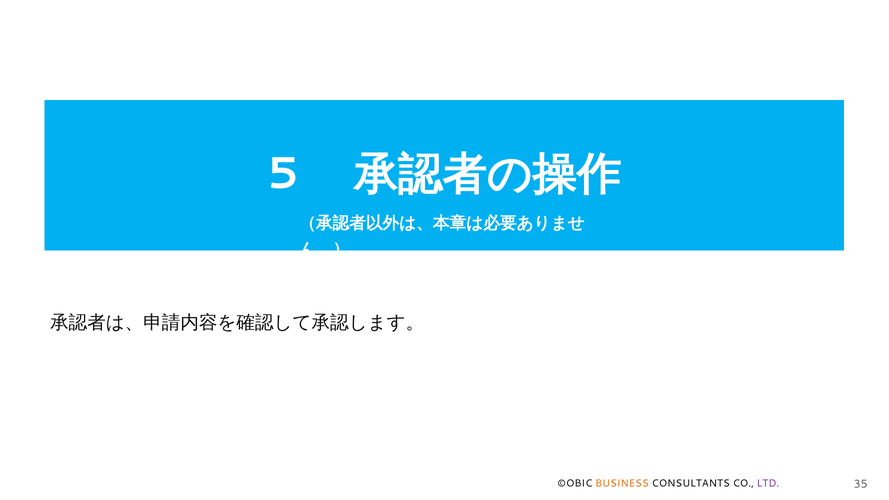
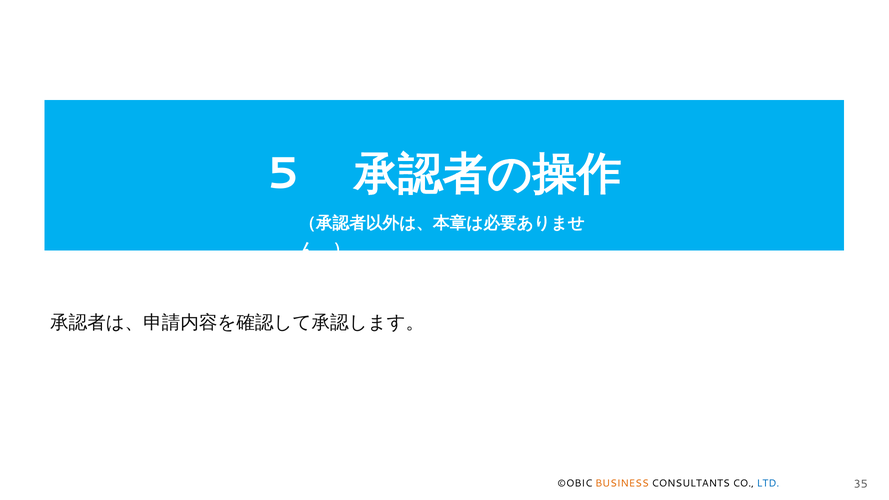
LTD colour: purple -> blue (768, 484)
